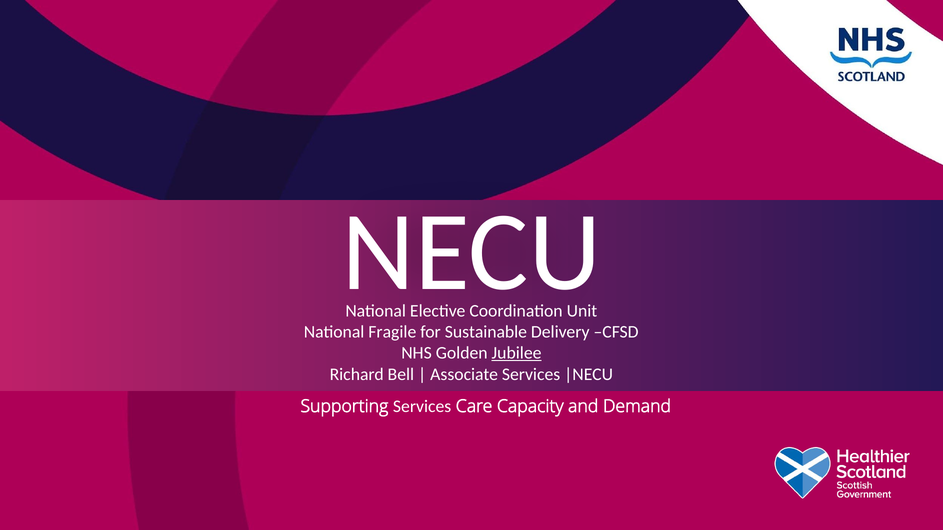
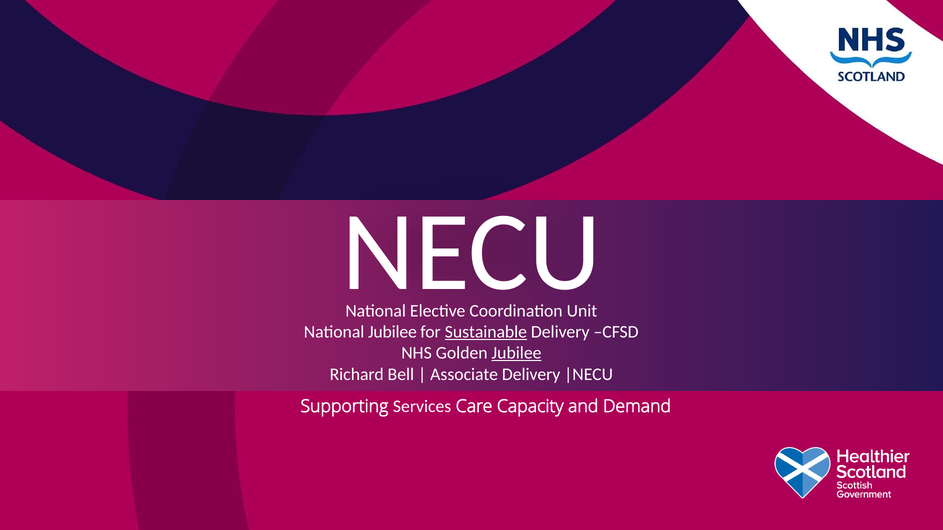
National Fragile: Fragile -> Jubilee (392, 332)
Sustainable underline: none -> present (486, 332)
Associate Services: Services -> Delivery (531, 375)
